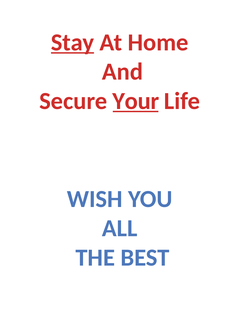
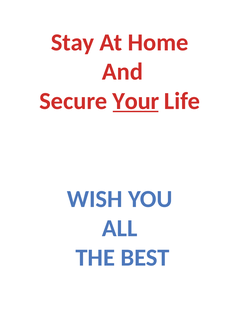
Stay underline: present -> none (73, 42)
